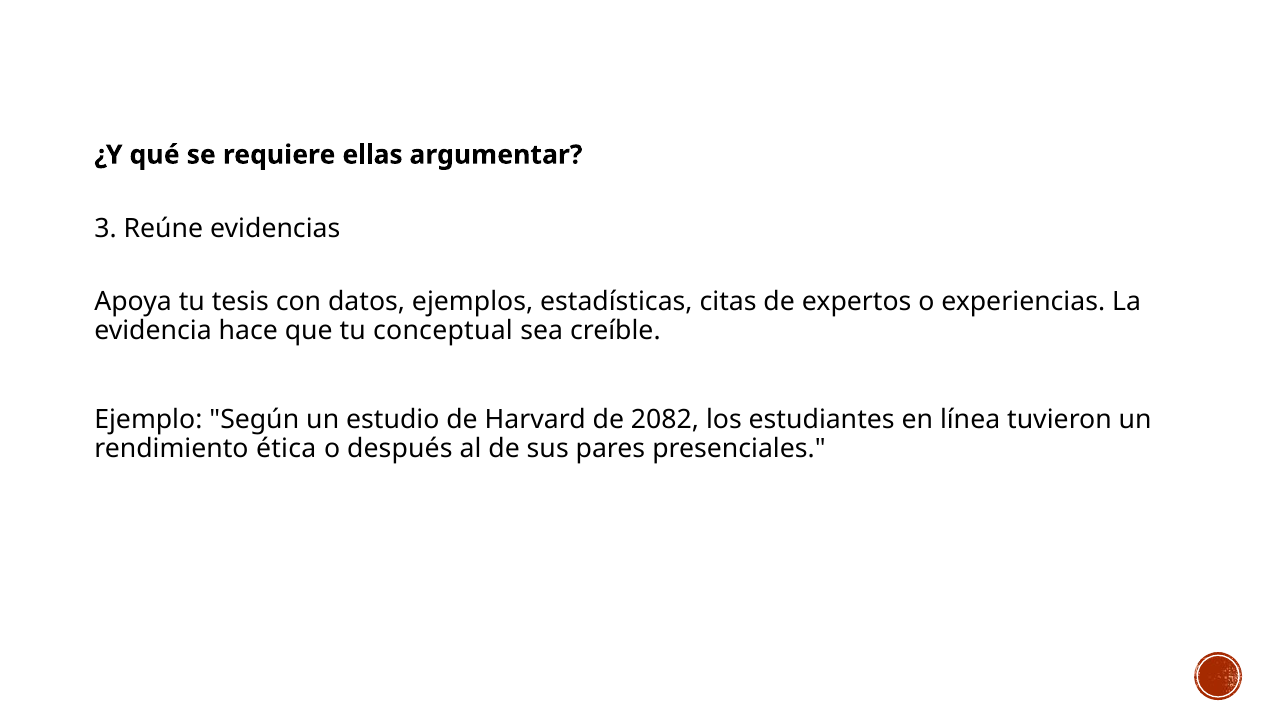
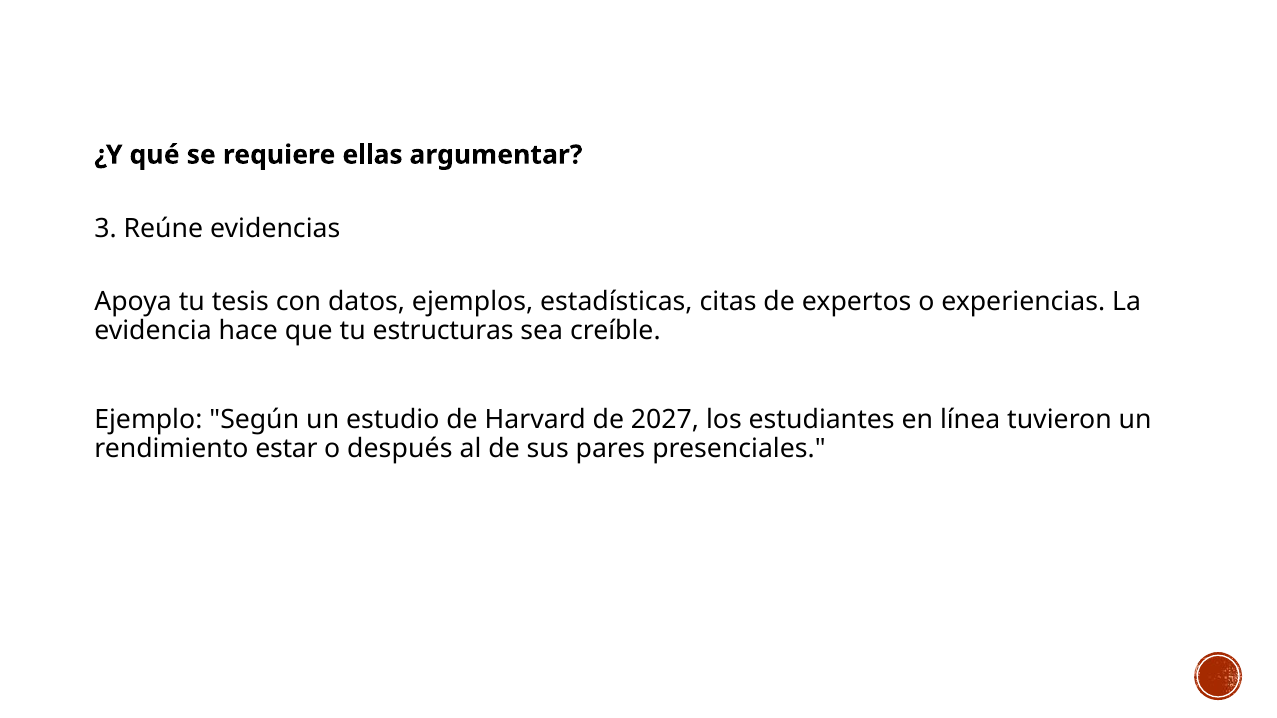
conceptual: conceptual -> estructuras (443, 331)
2082: 2082 -> 2027 (665, 420)
ética: ética -> estar (286, 449)
